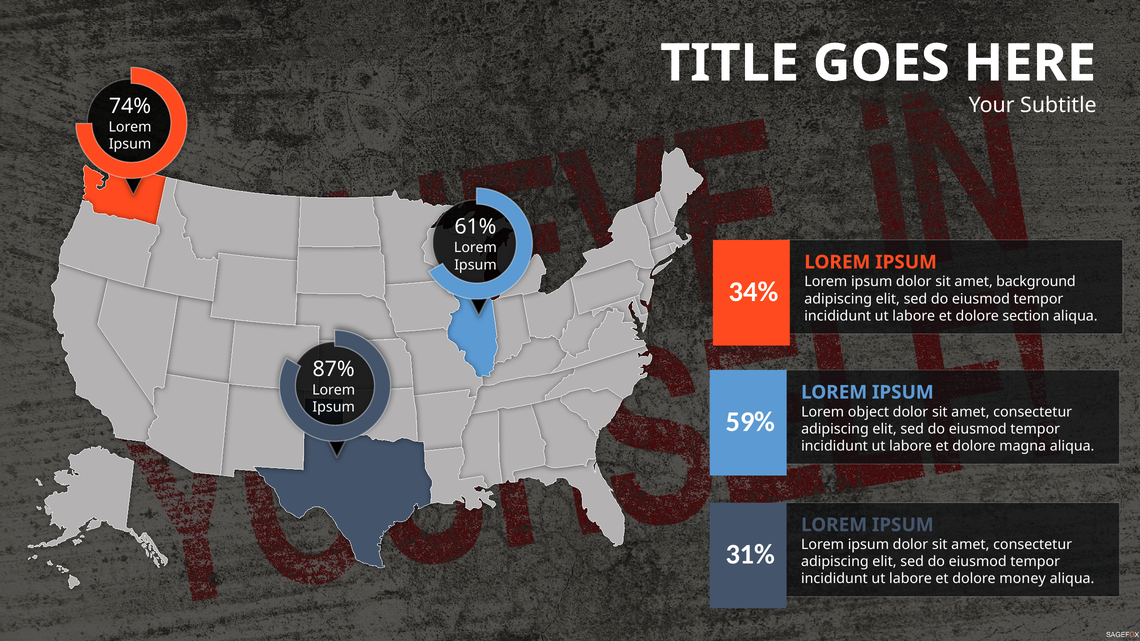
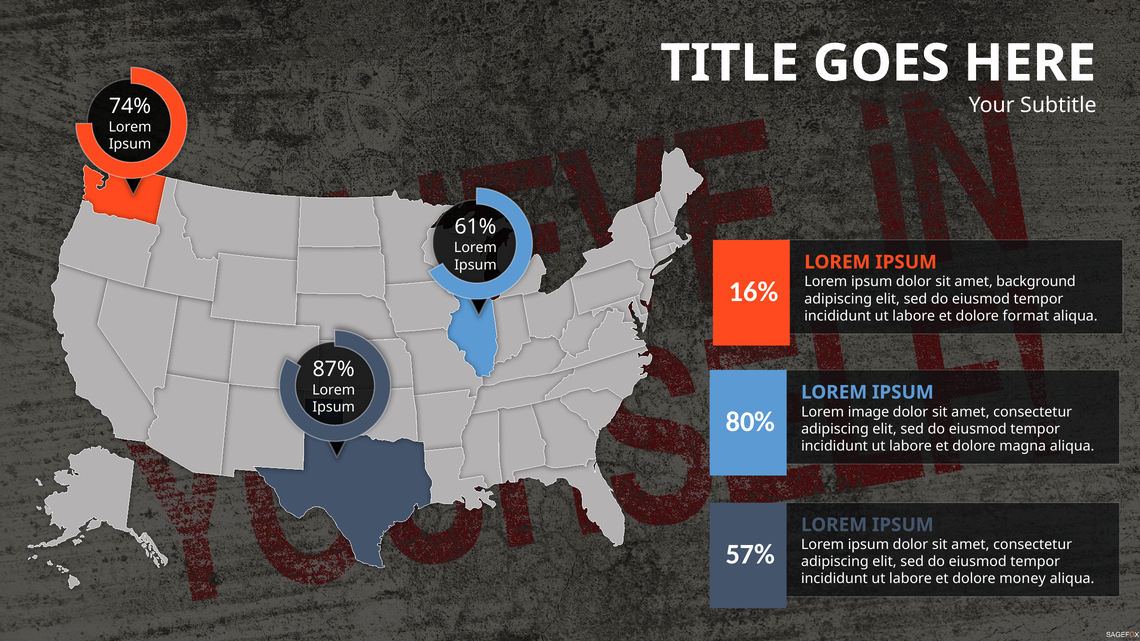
34%: 34% -> 16% (754, 292)
section: section -> format (1026, 316)
object: object -> image (869, 412)
59%: 59% -> 80% (750, 422)
31%: 31% -> 57% (750, 555)
